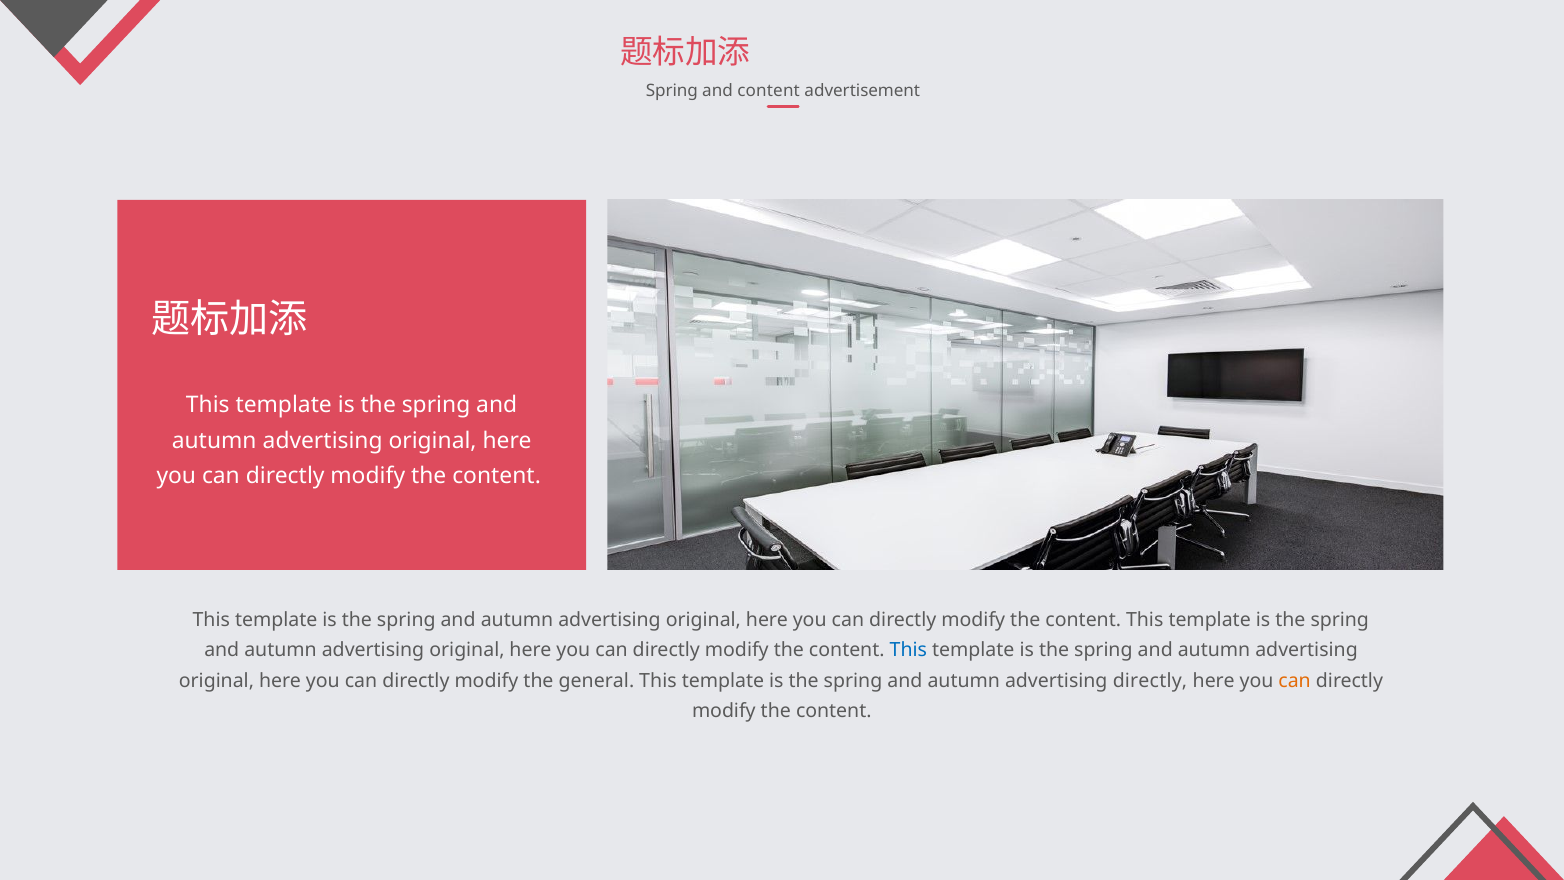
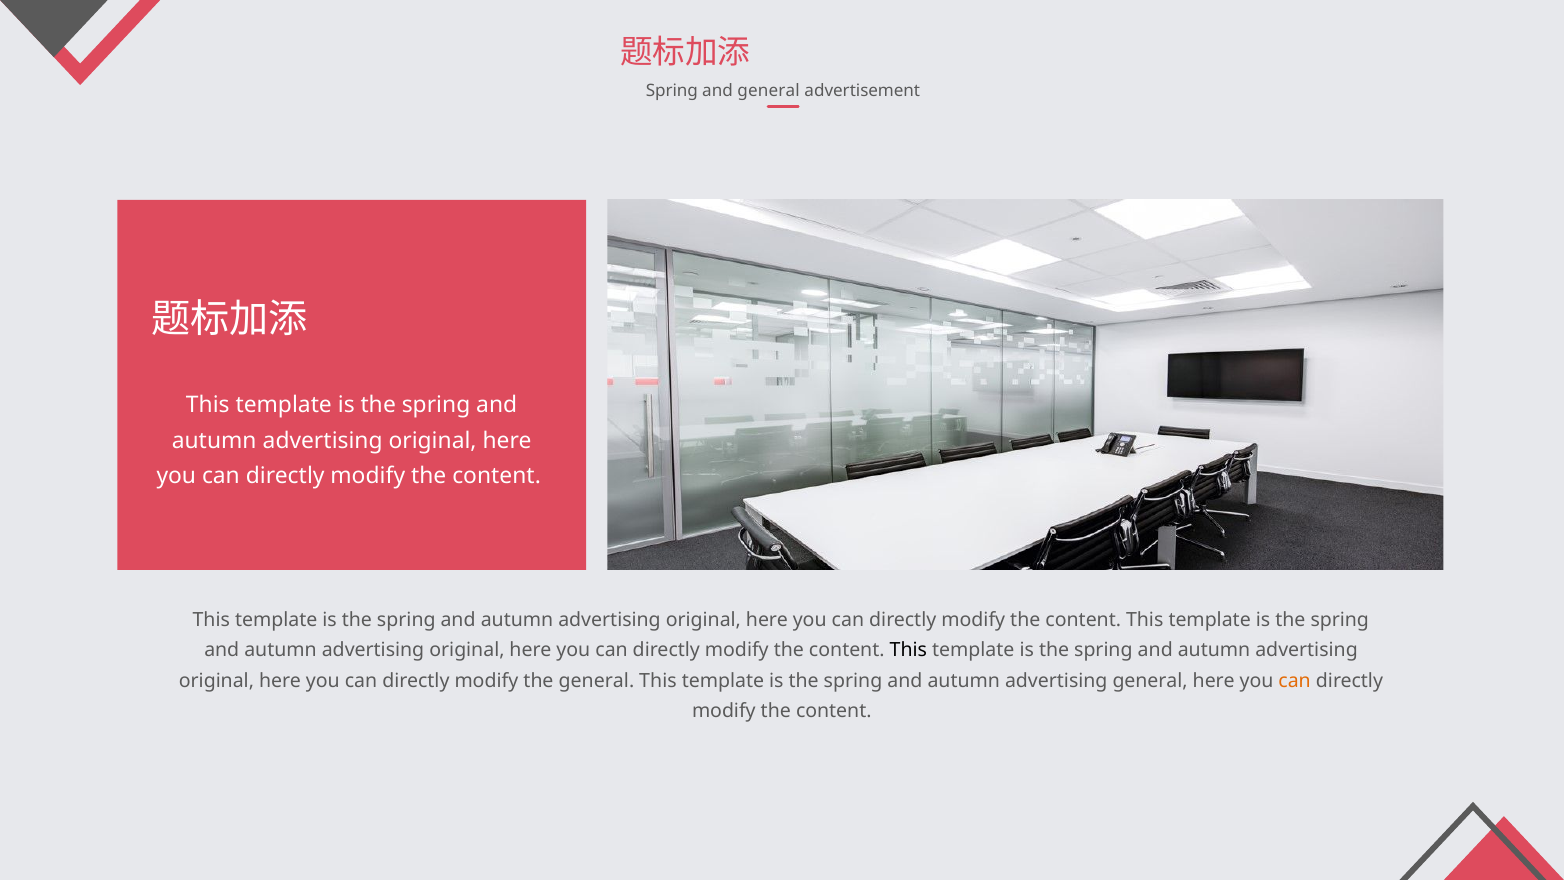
and content: content -> general (769, 91)
This colour: blue -> black (908, 650)
advertising directly: directly -> general (1150, 681)
